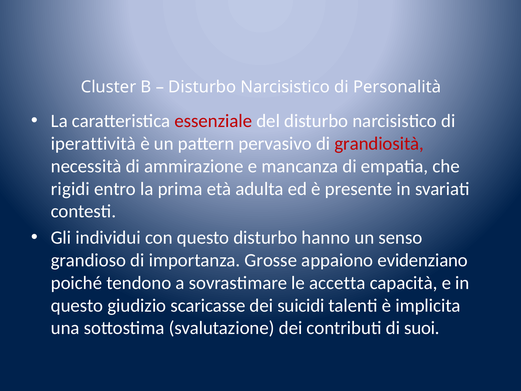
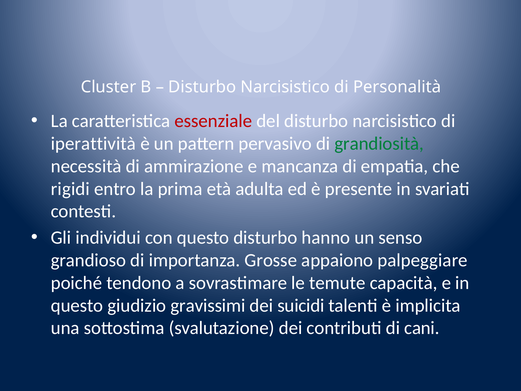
grandiosità colour: red -> green (379, 144)
evidenziano: evidenziano -> palpeggiare (423, 260)
accetta: accetta -> temute (337, 283)
scaricasse: scaricasse -> gravissimi (208, 305)
suoi: suoi -> cani (422, 328)
